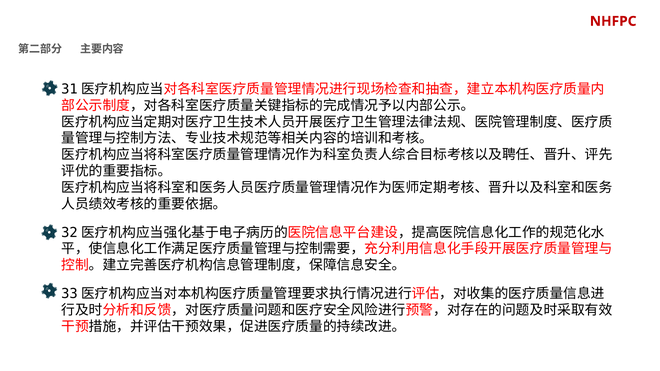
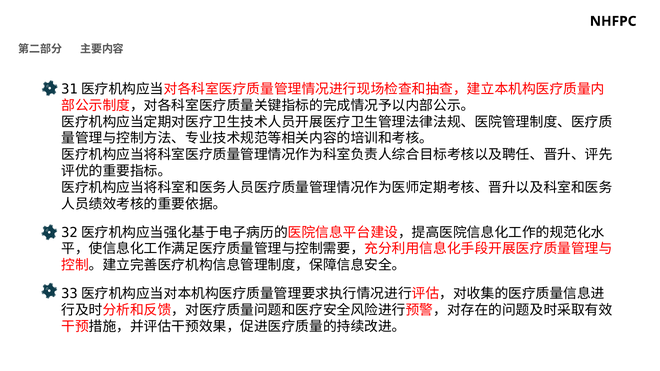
NHFPC colour: red -> black (613, 21)
